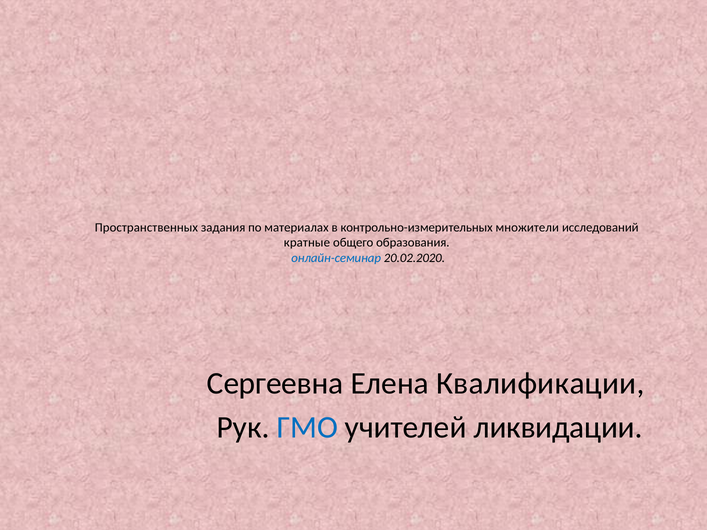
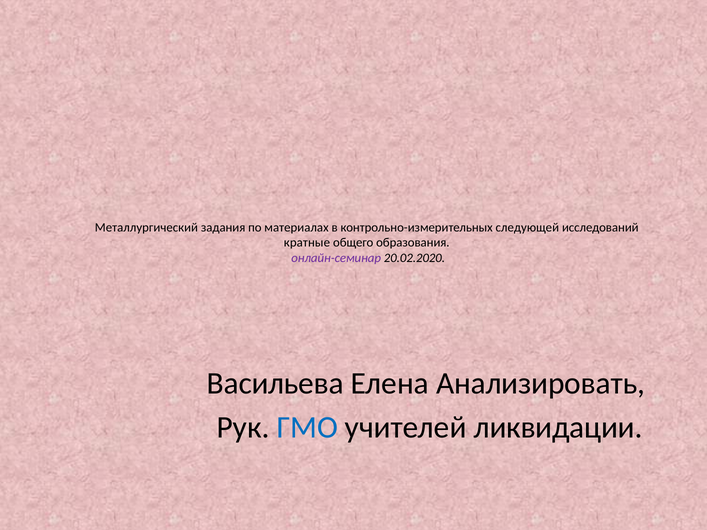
Пространственных: Пространственных -> Металлургический (146, 227)
множители: множители -> следующей (527, 227)
онлайн-семинар colour: blue -> purple (336, 258)
Сергеевна: Сергеевна -> Васильева (275, 384)
Квалификации: Квалификации -> Анализировать (541, 384)
